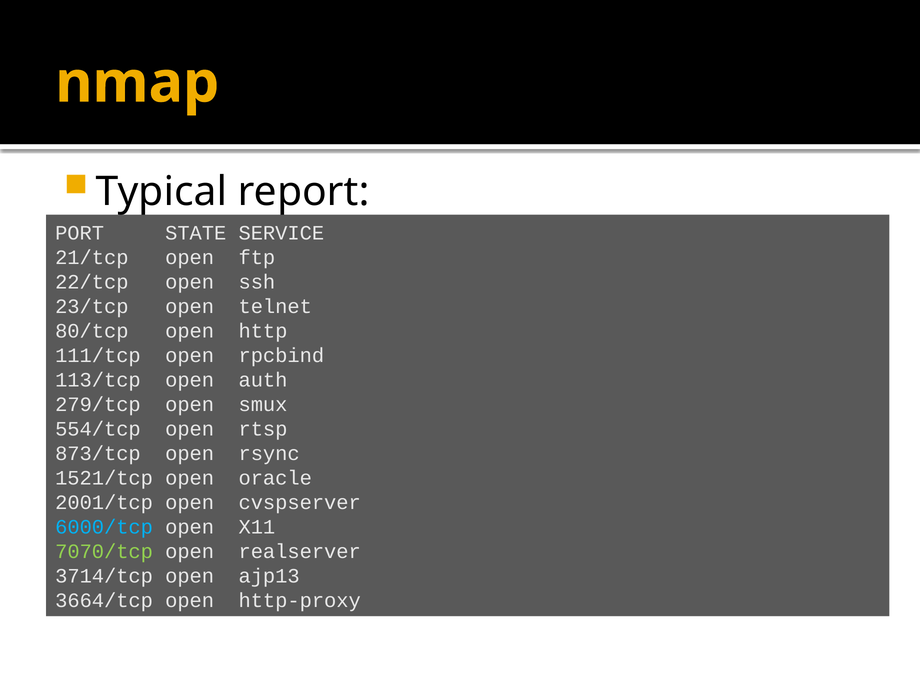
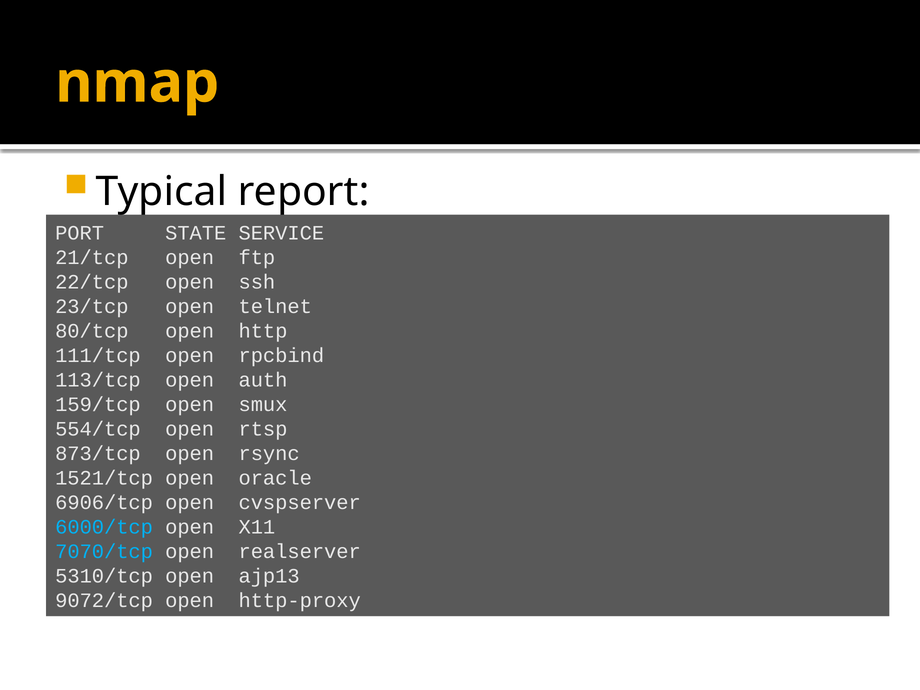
279/tcp: 279/tcp -> 159/tcp (98, 405)
2001/tcp: 2001/tcp -> 6906/tcp (104, 503)
7070/tcp colour: light green -> light blue (104, 552)
3714/tcp: 3714/tcp -> 5310/tcp (104, 576)
3664/tcp: 3664/tcp -> 9072/tcp (104, 601)
